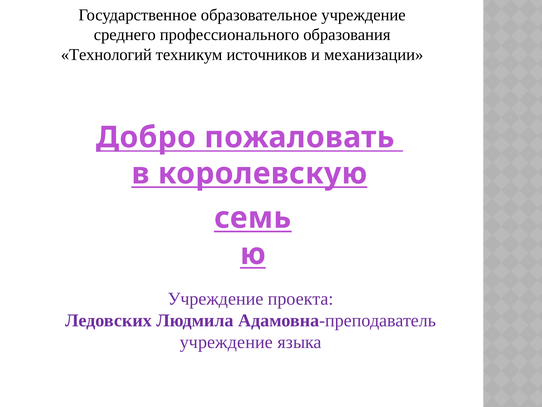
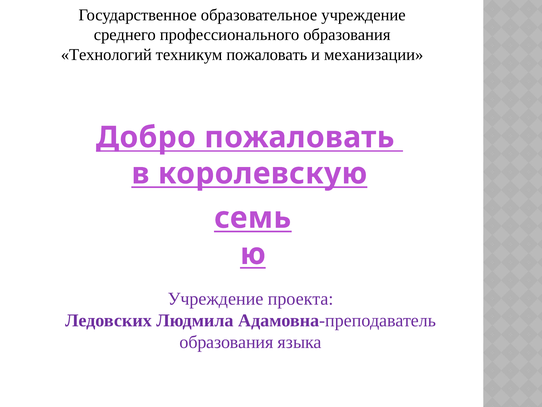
техникум источников: источников -> пожаловать (267, 55)
учреждение: учреждение -> образования (226, 342)
